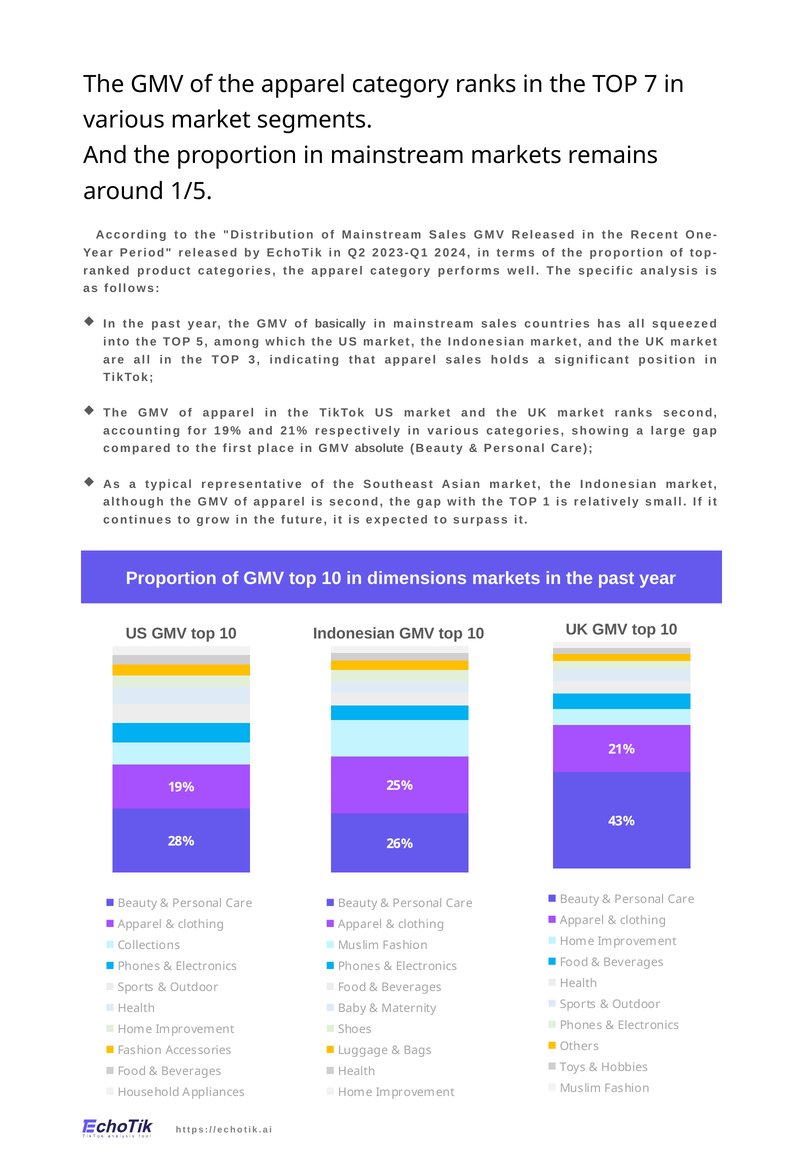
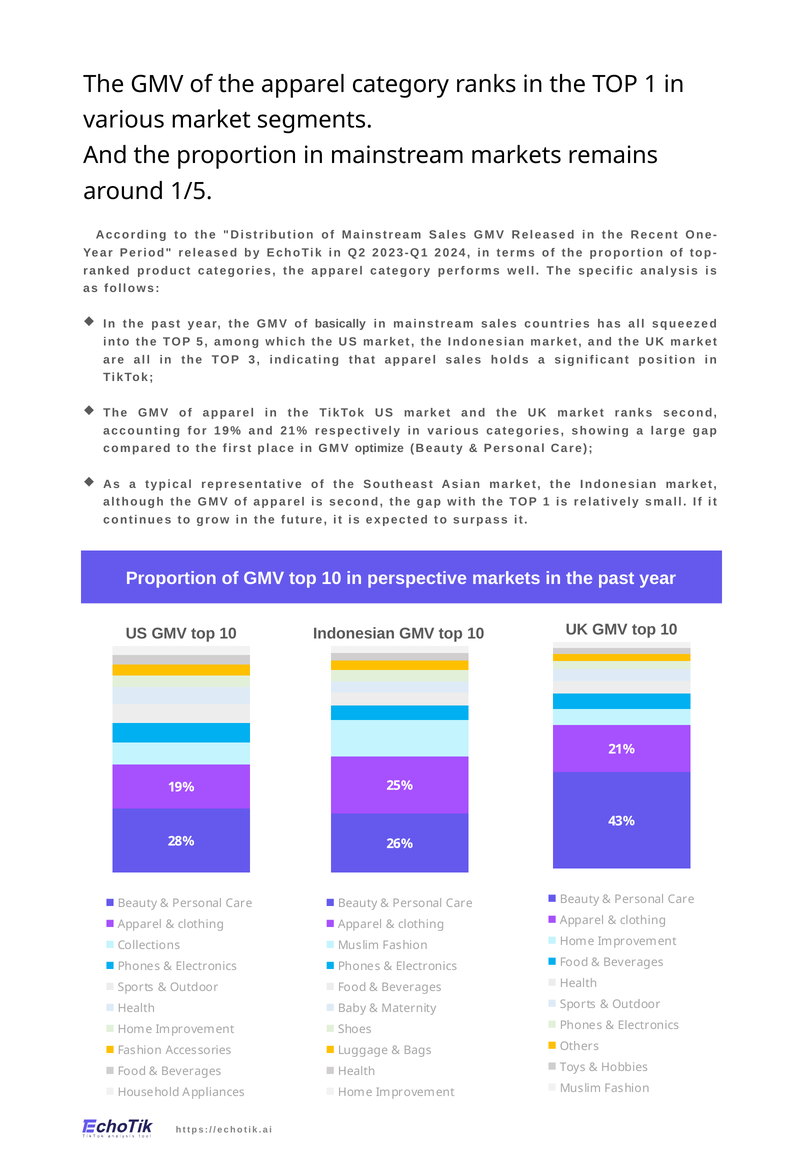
in the TOP 7: 7 -> 1 (651, 84)
absolute: absolute -> optimize (379, 448)
dimensions: dimensions -> perspective (417, 578)
